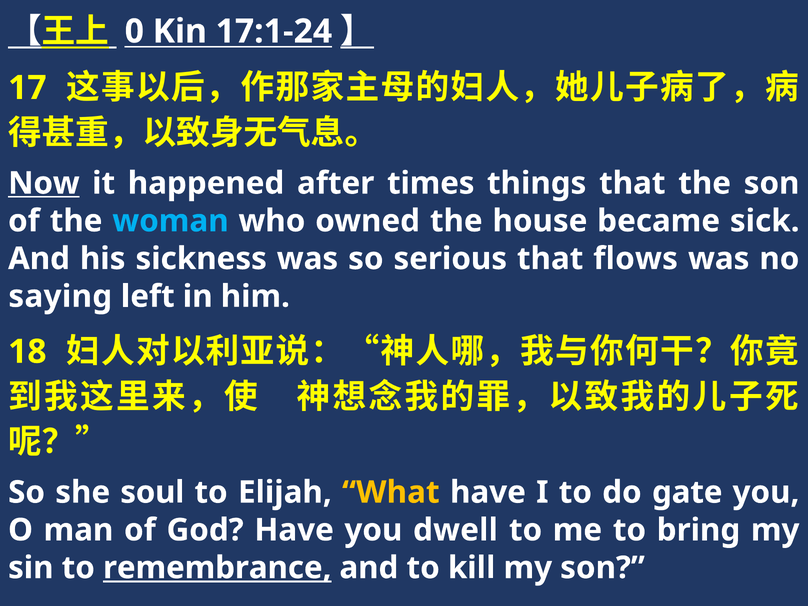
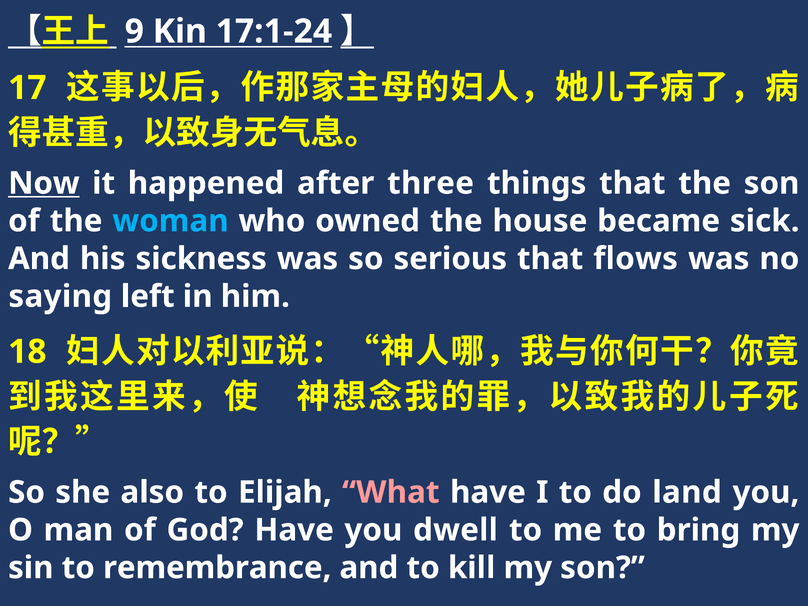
0: 0 -> 9 (134, 31)
times: times -> three (431, 183)
soul: soul -> also (152, 492)
What colour: yellow -> pink (391, 492)
gate: gate -> land (687, 492)
remembrance underline: present -> none (217, 568)
